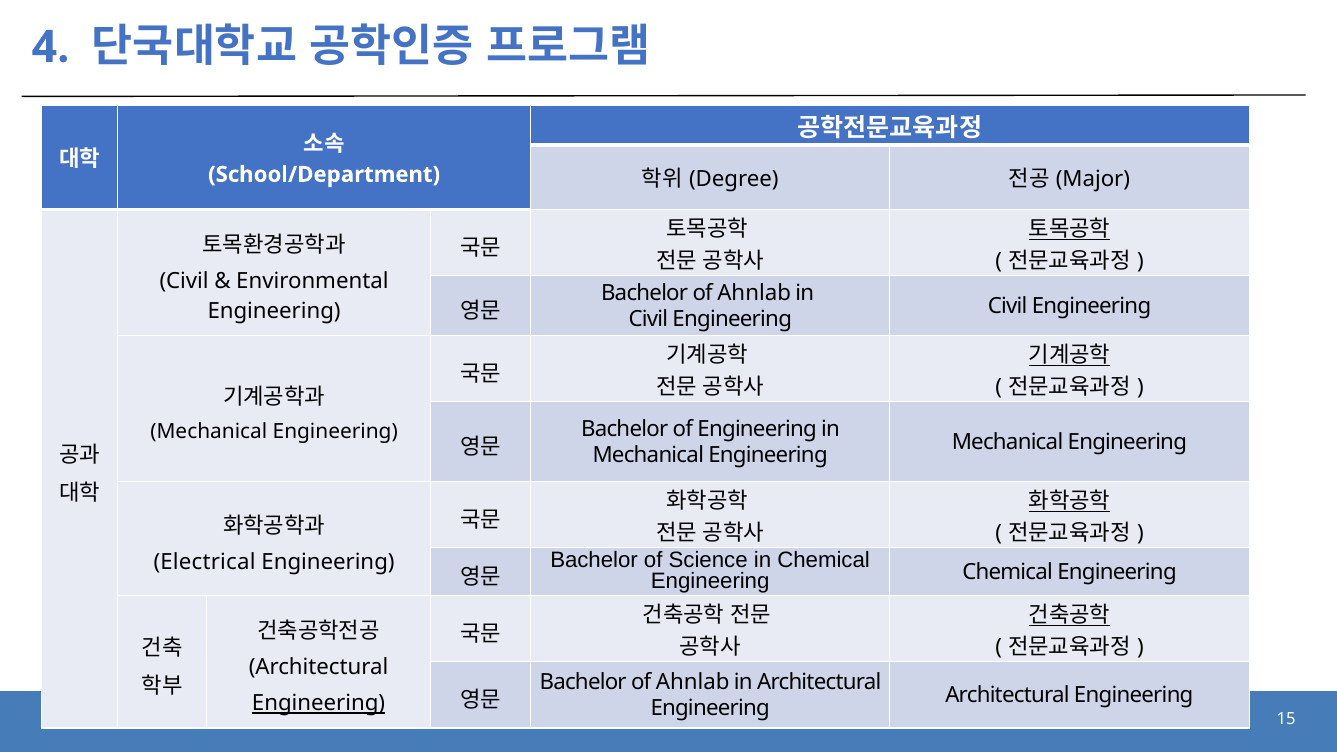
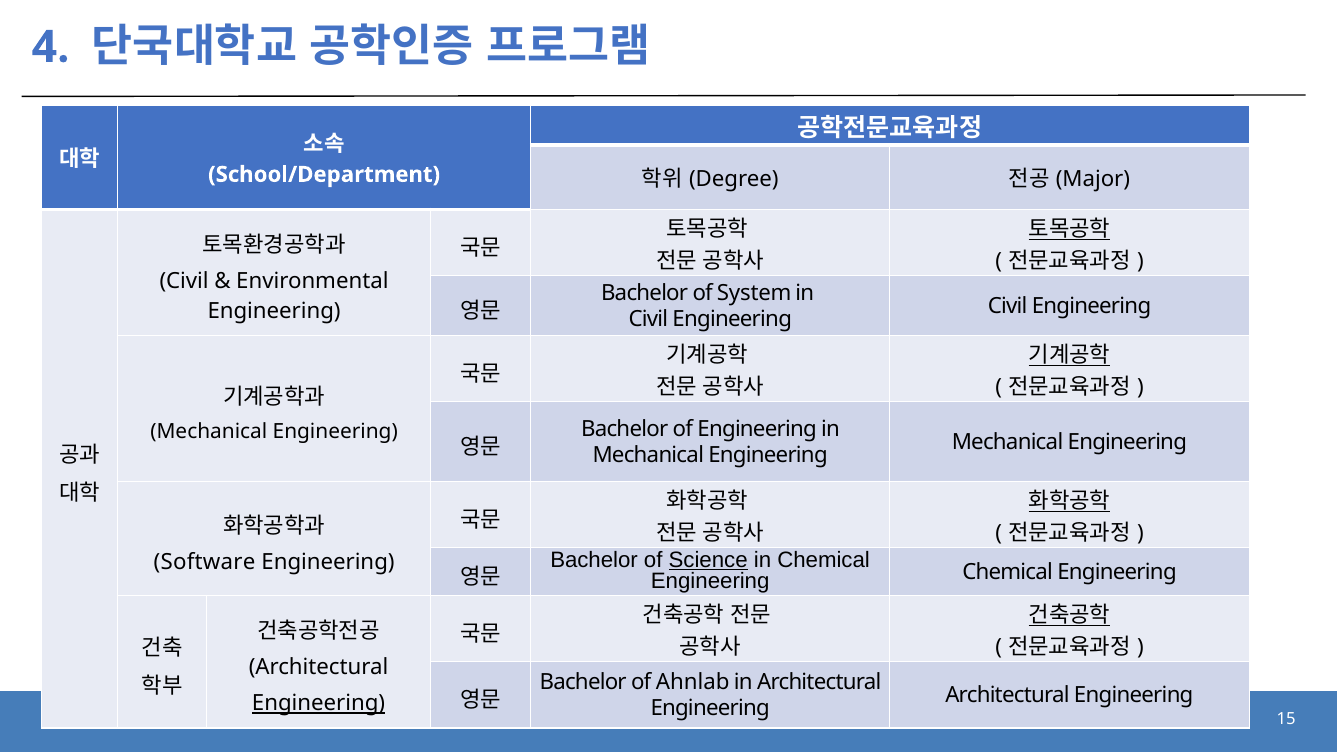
Ahnlab: Ahnlab -> System (754, 293)
Science underline: none -> present (708, 560)
Electrical: Electrical -> Software (205, 562)
